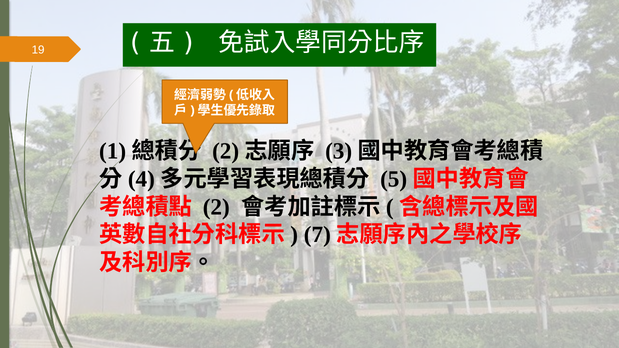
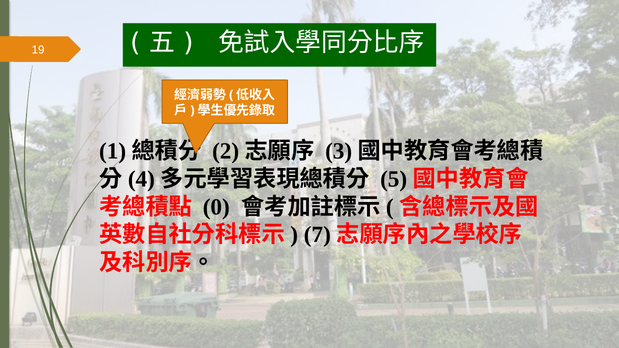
2: 2 -> 0 (216, 207)
